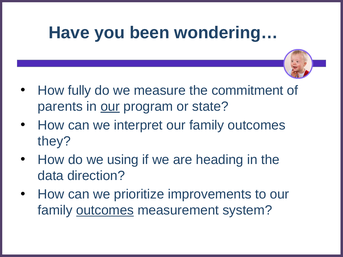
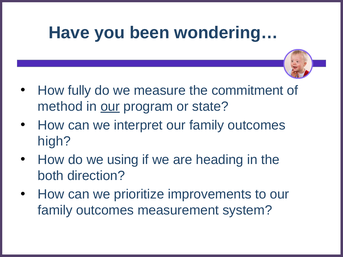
parents: parents -> method (60, 107)
they: they -> high (54, 141)
data: data -> both (51, 176)
outcomes underline: present -> none (105, 211)
